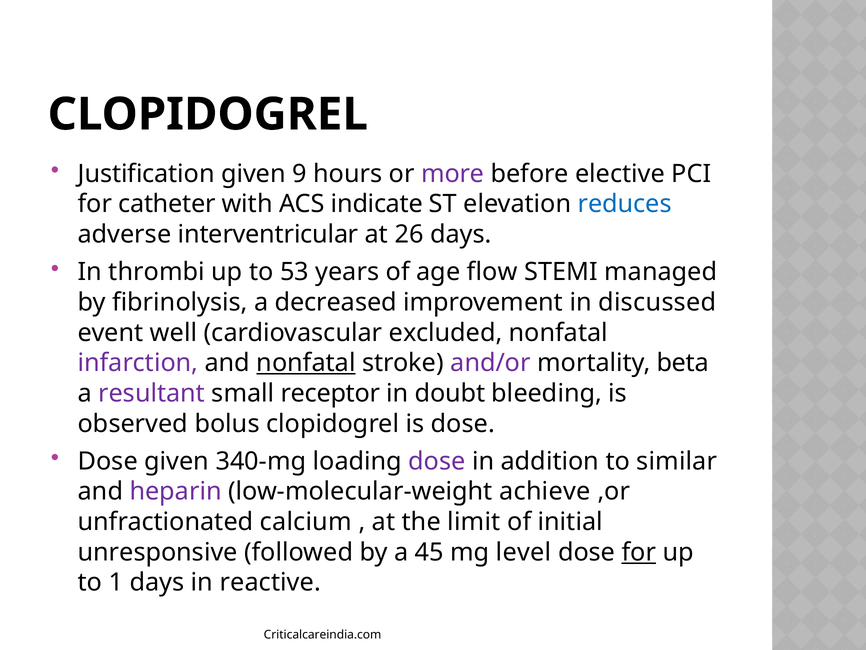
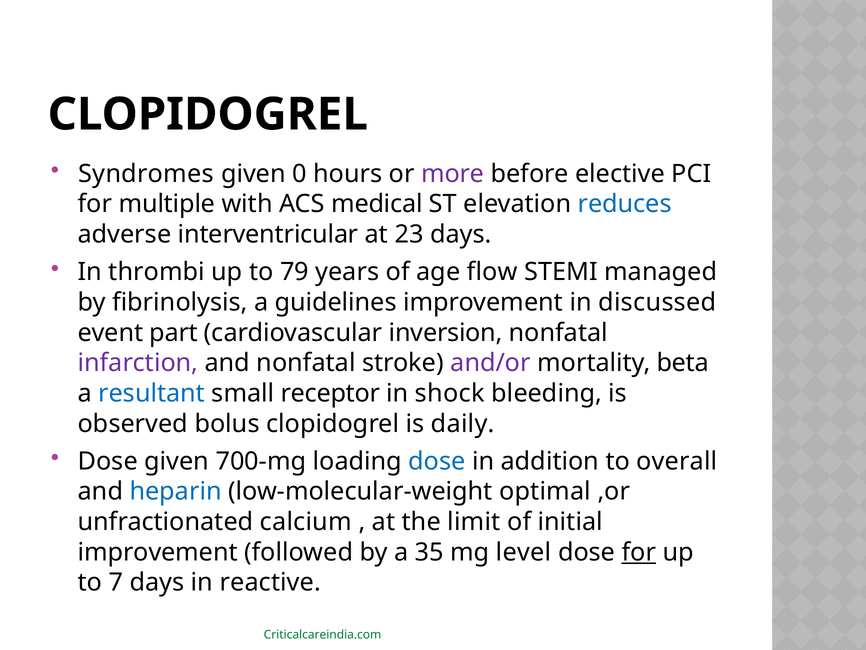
Justification: Justification -> Syndromes (146, 174)
9: 9 -> 0 (299, 174)
catheter: catheter -> multiple (167, 204)
indicate: indicate -> medical (377, 204)
26: 26 -> 23 (409, 234)
53: 53 -> 79 (294, 272)
decreased: decreased -> guidelines (336, 302)
well: well -> part (174, 332)
excluded: excluded -> inversion (446, 332)
nonfatal underline: present -> none (306, 363)
resultant colour: purple -> blue (152, 393)
doubt: doubt -> shock (450, 393)
is dose: dose -> daily (463, 423)
340-mg: 340-mg -> 700-mg (261, 461)
dose colour: purple -> blue (437, 461)
similar: similar -> overall (677, 461)
heparin colour: purple -> blue (176, 491)
achieve: achieve -> optimal (545, 491)
unresponsive: unresponsive -> improvement (158, 552)
45: 45 -> 35 (429, 552)
1: 1 -> 7 (116, 582)
Criticalcareindia.com colour: black -> green (323, 634)
